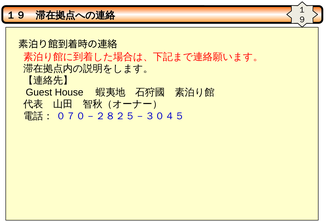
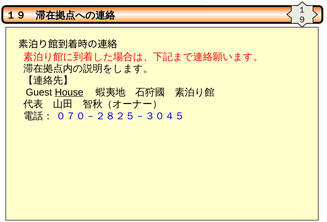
House underline: none -> present (69, 93)
